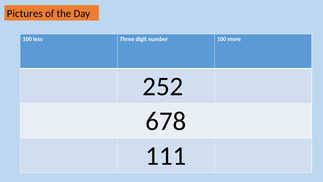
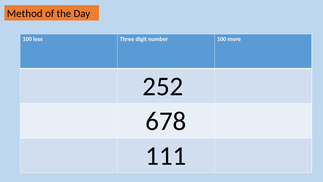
Pictures: Pictures -> Method (25, 14)
